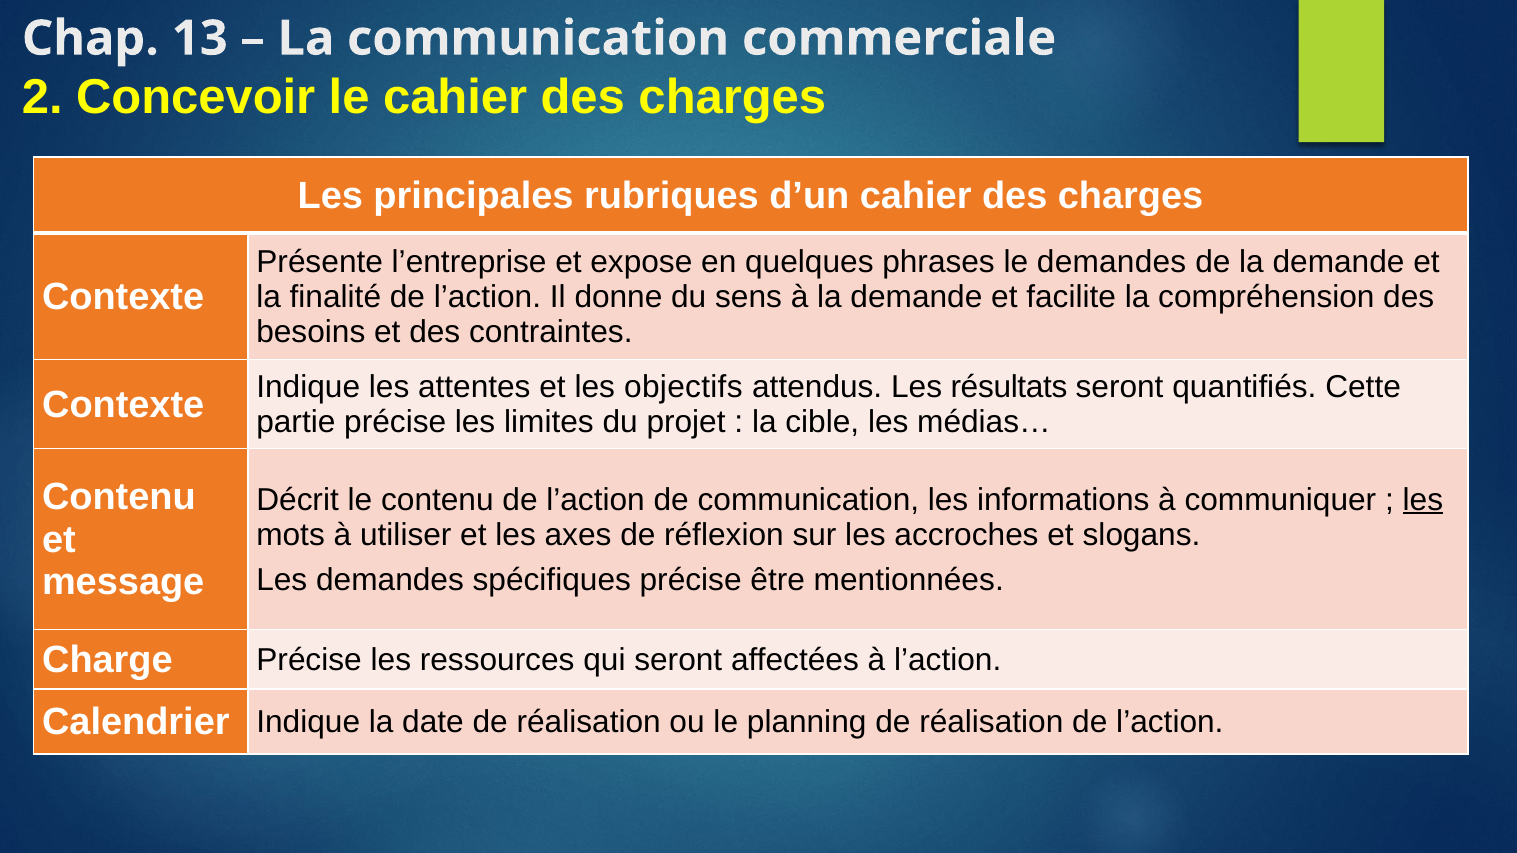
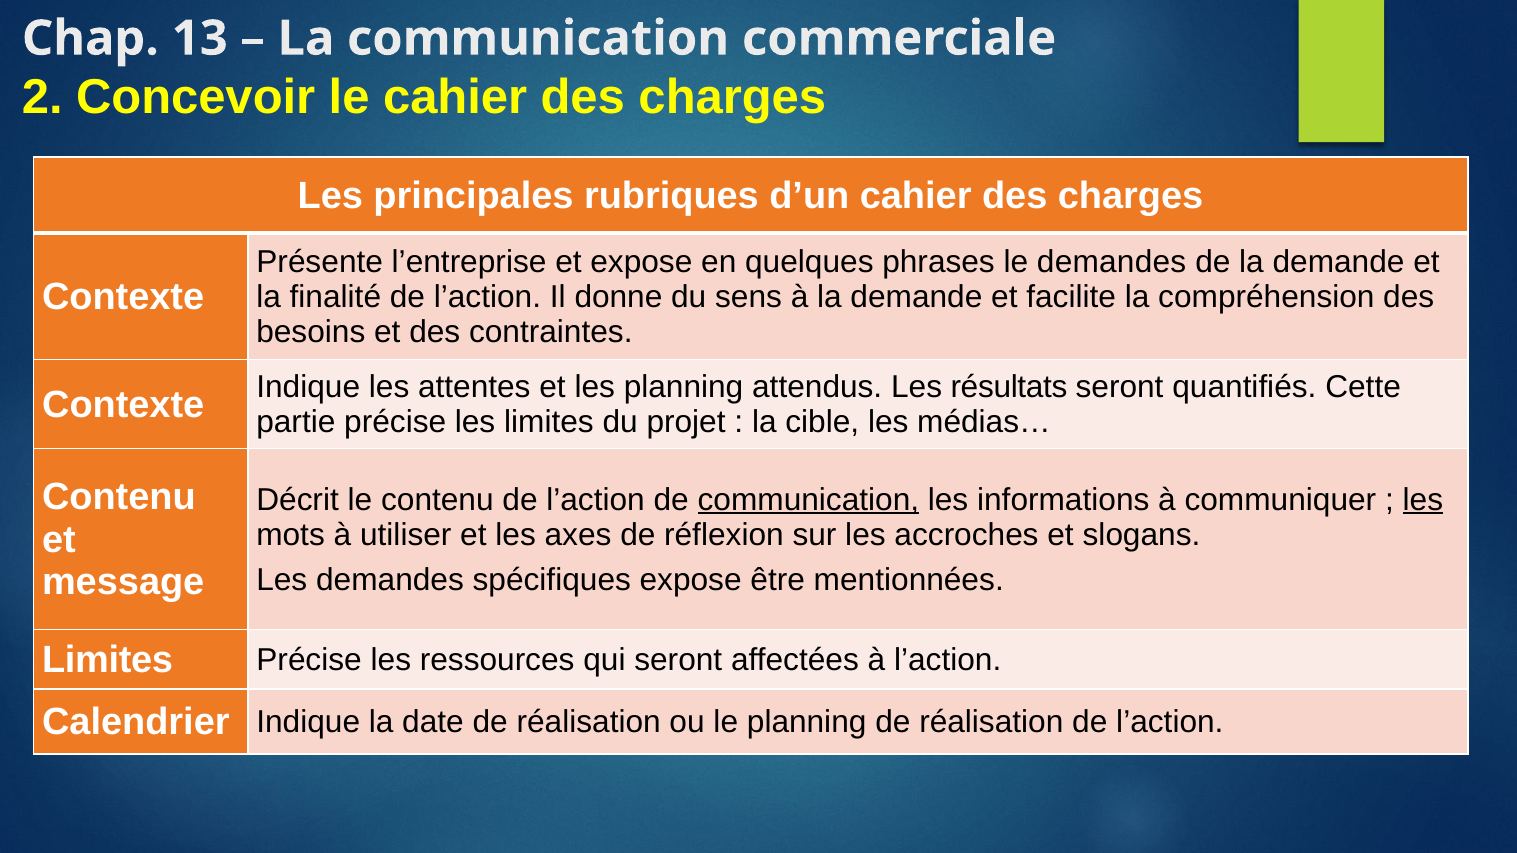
les objectifs: objectifs -> planning (684, 387)
communication underline: none -> present (808, 500)
spécifiques précise: précise -> expose (691, 580)
Charge: Charge -> Limites (108, 660)
